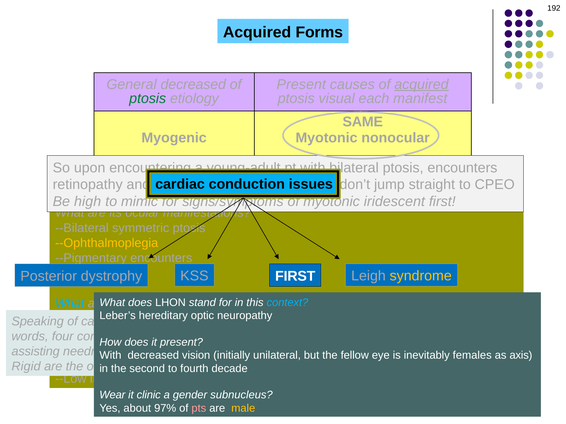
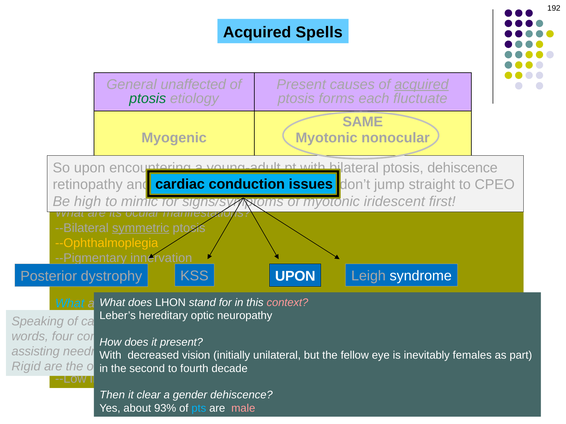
Forms: Forms -> Spells (319, 32)
General decreased: decreased -> unaffected (193, 84)
visual: visual -> forms (337, 99)
manifest: manifest -> fluctuate (420, 99)
encounters: encounters -> dehiscence (462, 168)
symmetric underline: none -> present (141, 228)
--Pigmentary encounters: encounters -> innervation (161, 258)
FIRST: FIRST -> UPON (295, 277)
syndrome colour: yellow -> white (421, 276)
context colour: light blue -> pink (287, 303)
axis: axis -> part (521, 356)
Wear: Wear -> Then (112, 395)
clinic: clinic -> clear (149, 395)
gender subnucleus: subnucleus -> dehiscence (241, 395)
97%: 97% -> 93% (165, 409)
pts colour: pink -> light blue (199, 409)
male colour: yellow -> pink (243, 409)
